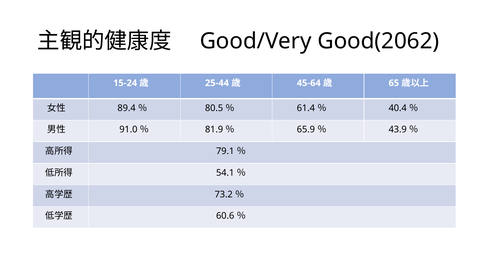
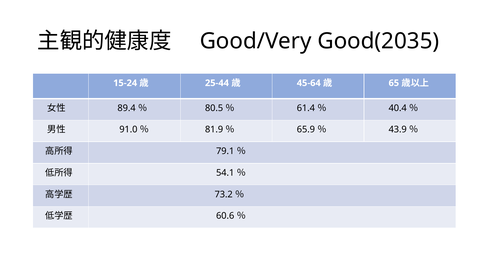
Good(2062: Good(2062 -> Good(2035 (378, 41)
